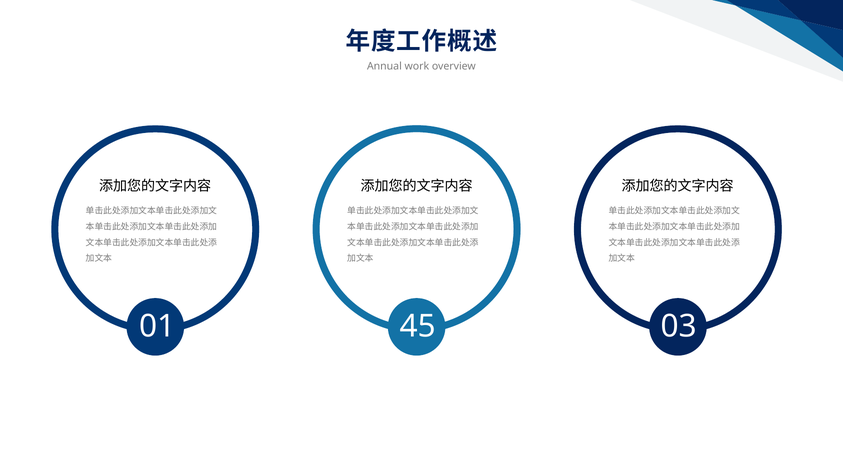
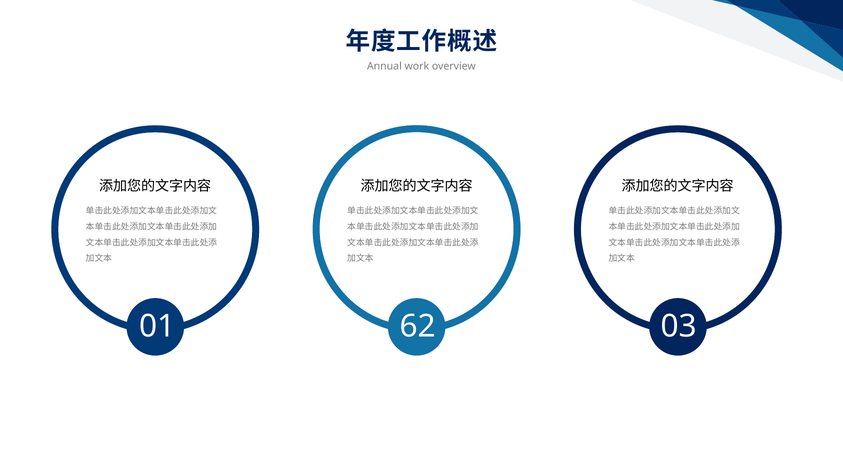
45: 45 -> 62 (418, 327)
